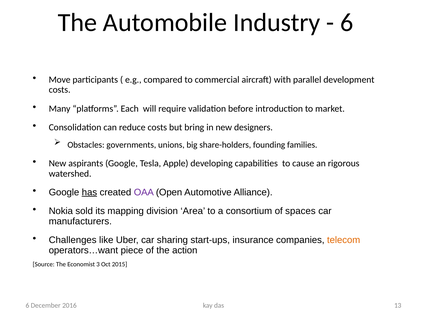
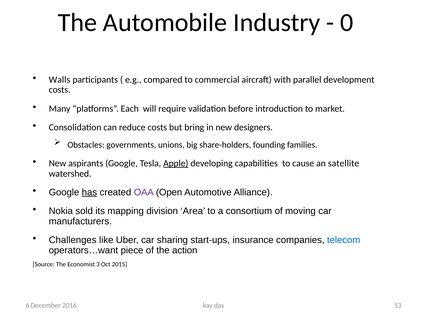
6: 6 -> 0 (347, 22)
Move: Move -> Walls (60, 80)
Apple underline: none -> present (176, 163)
rigorous: rigorous -> satellite (344, 163)
spaces: spaces -> moving (300, 211)
telecom colour: orange -> blue (344, 240)
